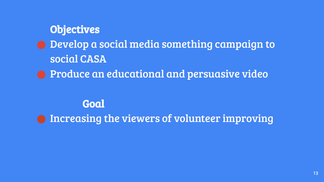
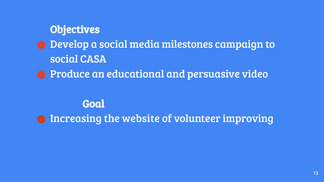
something: something -> milestones (187, 44)
viewers: viewers -> website (141, 119)
